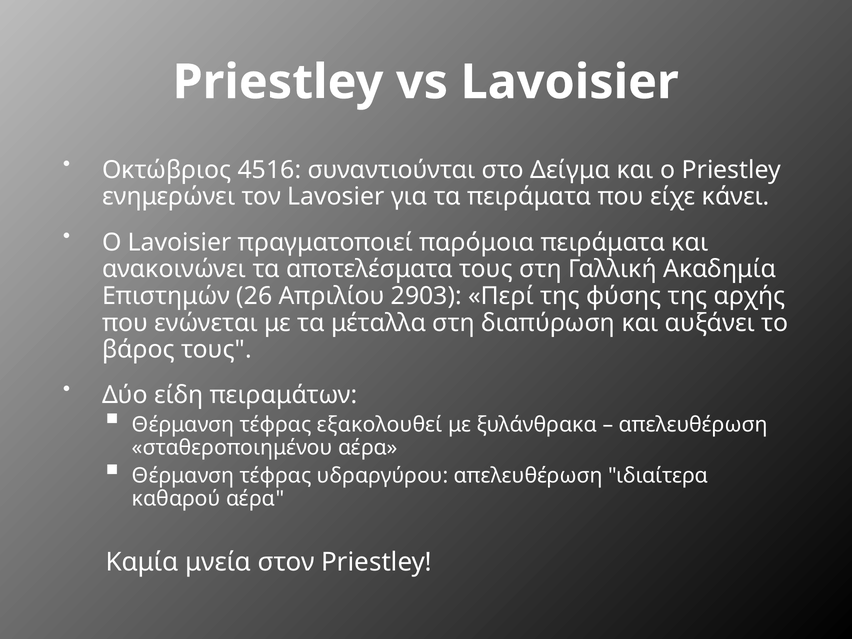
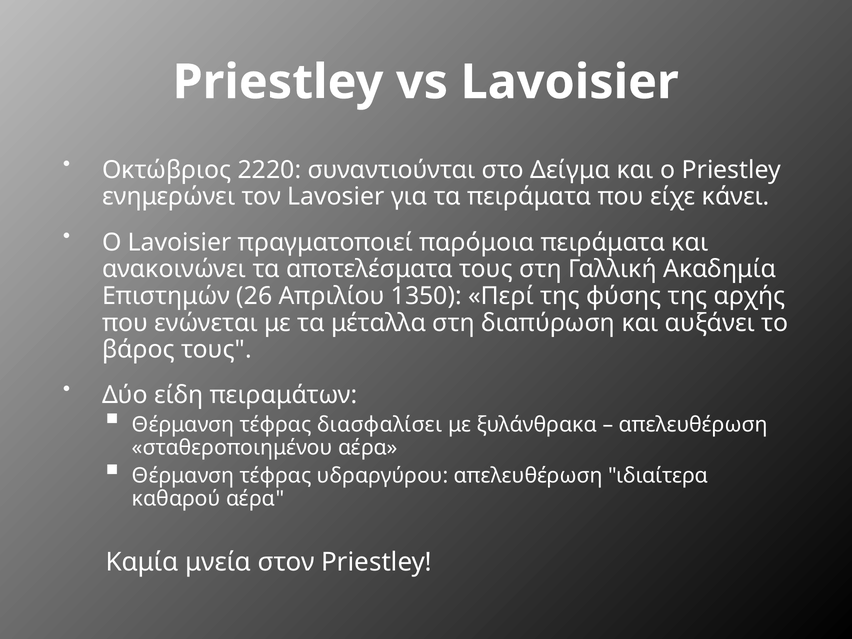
4516: 4516 -> 2220 (269, 170)
2903: 2903 -> 1350 (426, 296)
εξακολουθεί: εξακολουθεί -> διασφαλίσει (380, 425)
